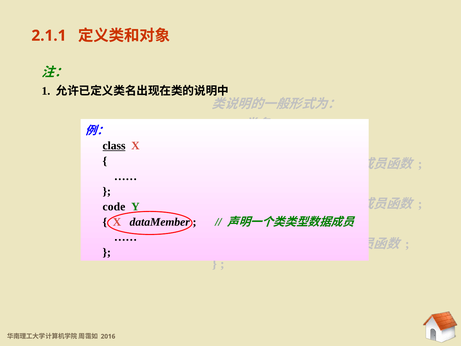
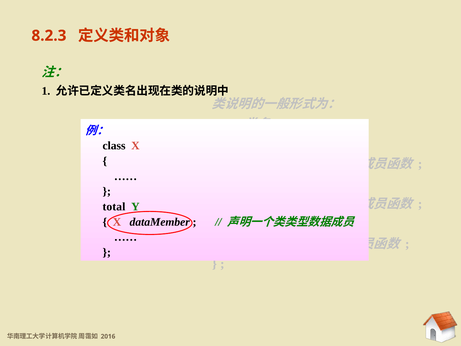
2.1.1: 2.1.1 -> 8.2.3 (49, 36)
class underline: present -> none (114, 146)
code: code -> total (114, 206)
